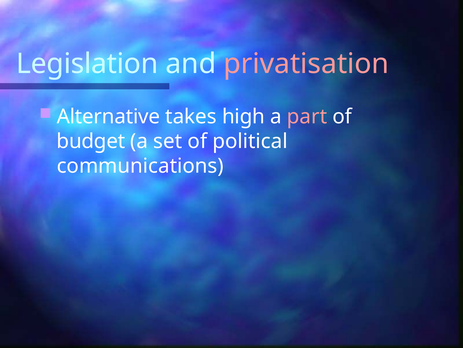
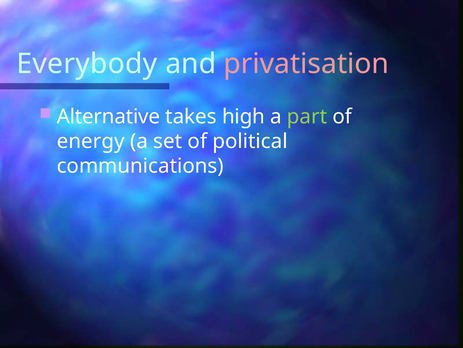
Legislation: Legislation -> Everybody (87, 64)
part colour: pink -> light green (307, 116)
budget: budget -> energy (91, 141)
